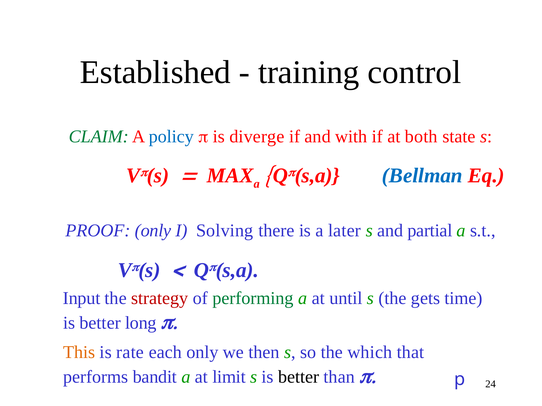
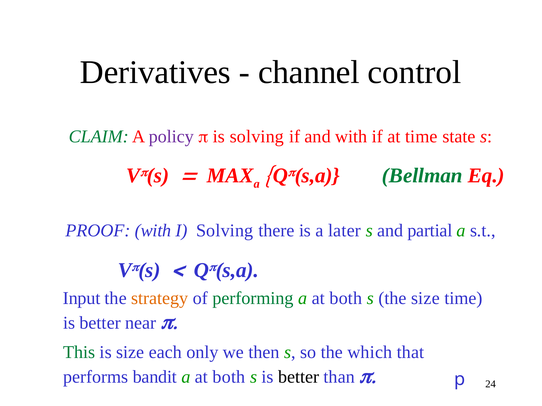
Established: Established -> Derivatives (155, 72)
training: training -> channel (309, 72)
policy colour: blue -> purple (171, 137)
is diverge: diverge -> solving (257, 137)
at both: both -> time (421, 137)
Bellman colour: blue -> green (422, 176)
PROOF only: only -> with (153, 231)
strategy colour: red -> orange (160, 298)
until: until -> both (346, 298)
the gets: gets -> size (425, 298)
long: long -> near (141, 323)
This colour: orange -> green (79, 353)
is rate: rate -> size (130, 353)
limit: limit -> both (229, 377)
